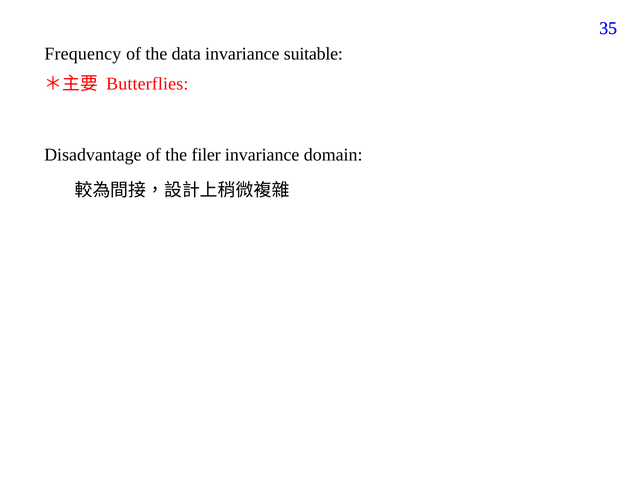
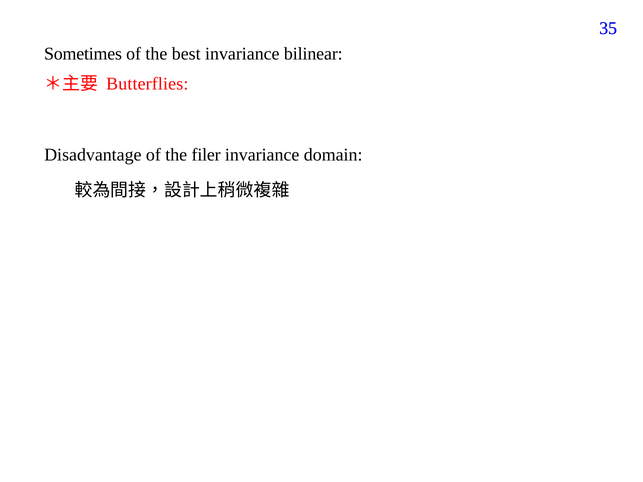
Frequency: Frequency -> Sometimes (83, 54)
data: data -> best (186, 54)
suitable: suitable -> bilinear (313, 54)
